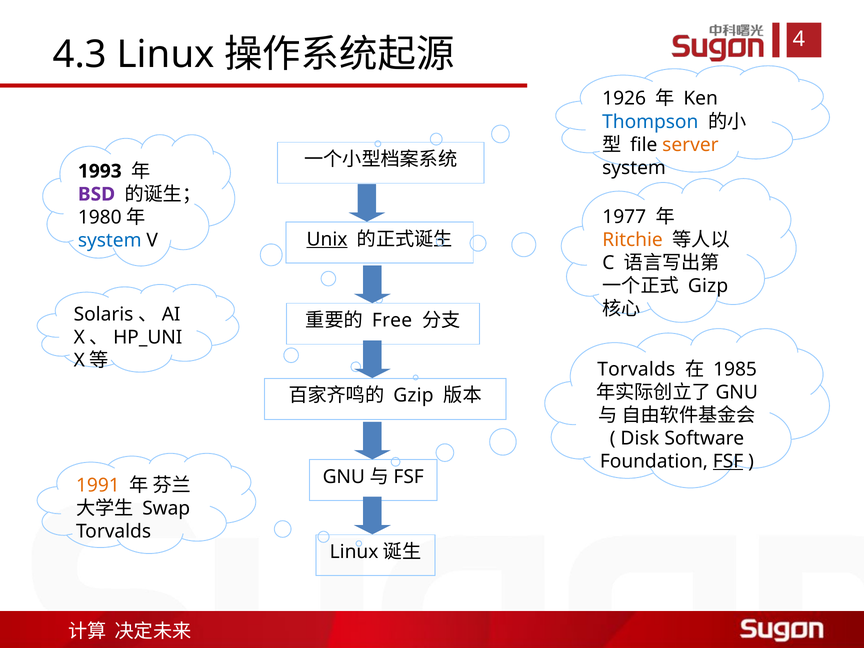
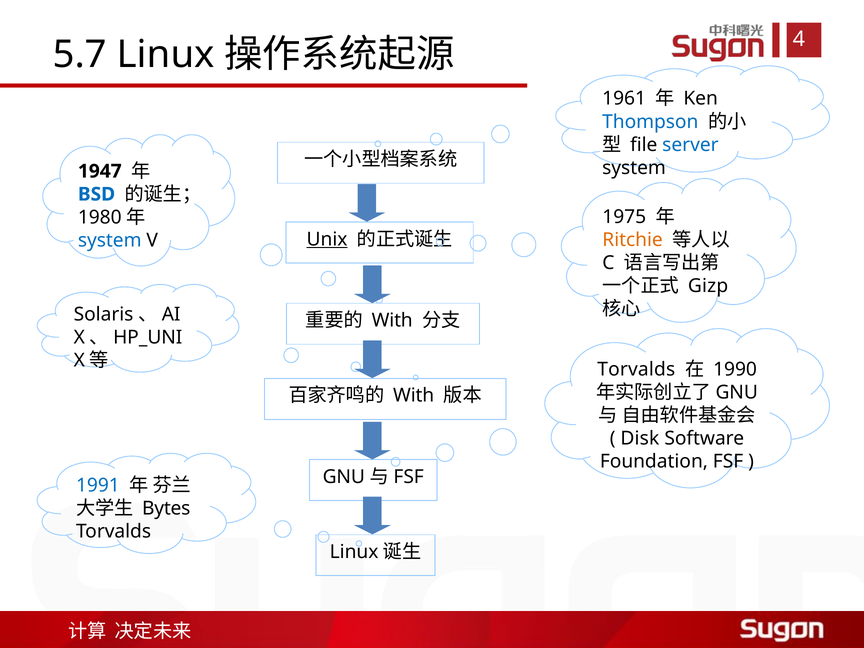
4.3: 4.3 -> 5.7 (80, 55)
1926: 1926 -> 1961 (624, 99)
server colour: orange -> blue (690, 145)
1993: 1993 -> 1947 (100, 171)
BSD colour: purple -> blue (97, 194)
1977: 1977 -> 1975 (624, 217)
Free: Free -> With (392, 320)
1985: 1985 -> 1990 (735, 369)
Gzip: Gzip -> With (414, 396)
FSF underline: present -> none (728, 461)
1991 colour: orange -> blue (98, 485)
Swap: Swap -> Bytes (166, 508)
